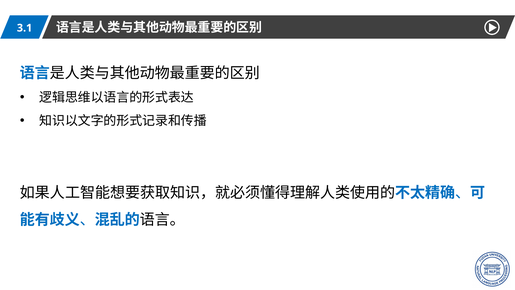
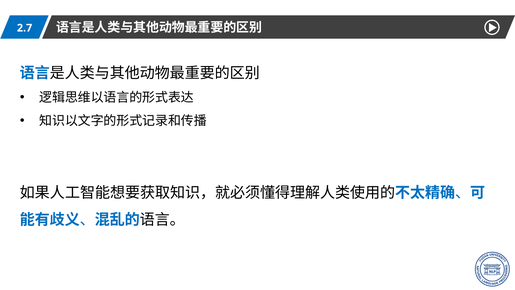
3.1: 3.1 -> 2.7 (25, 28)
